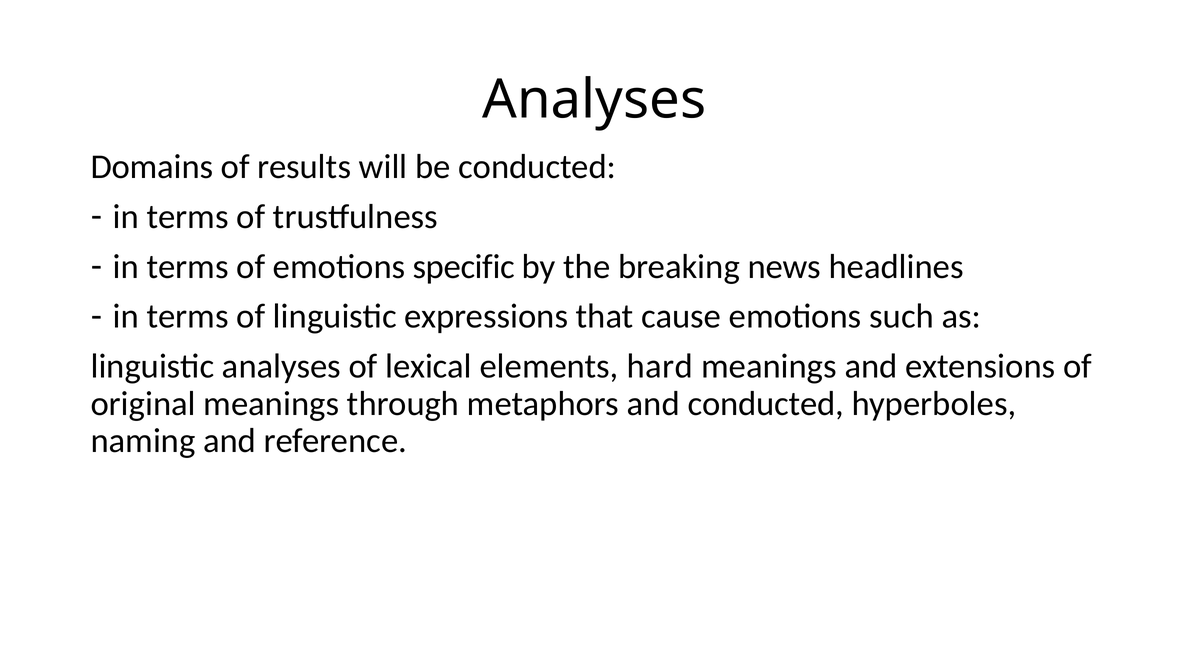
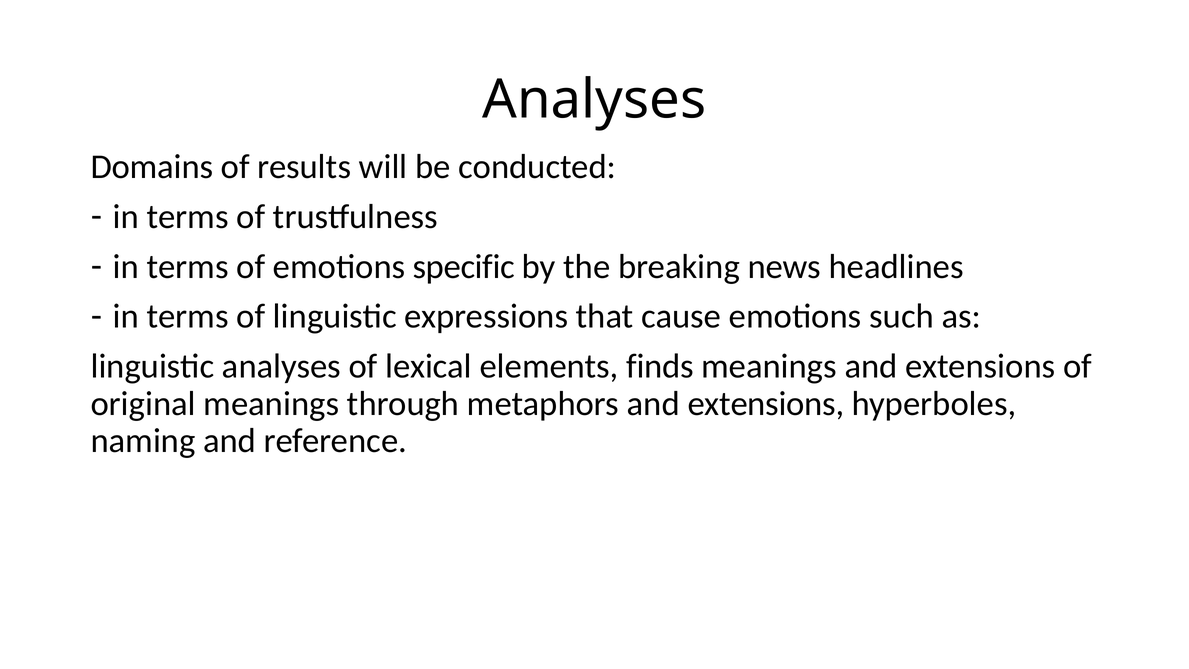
hard: hard -> finds (660, 366)
metaphors and conducted: conducted -> extensions (766, 403)
